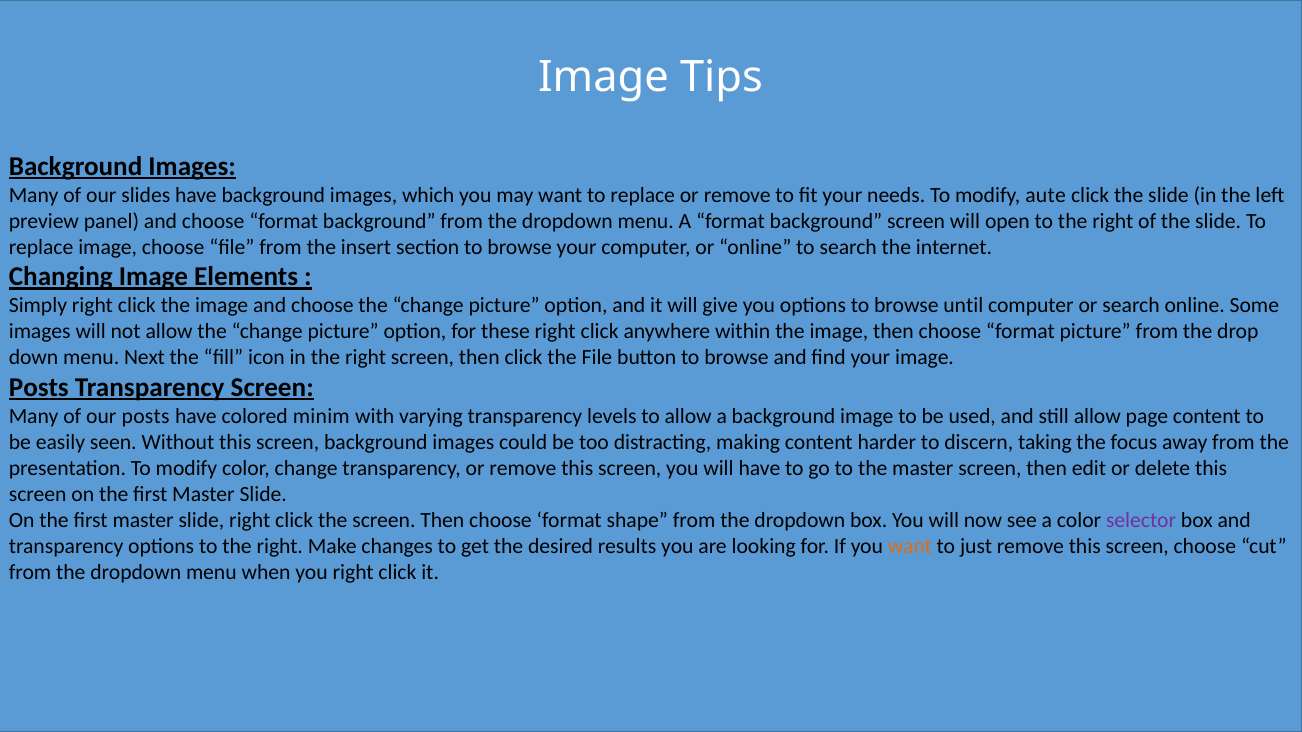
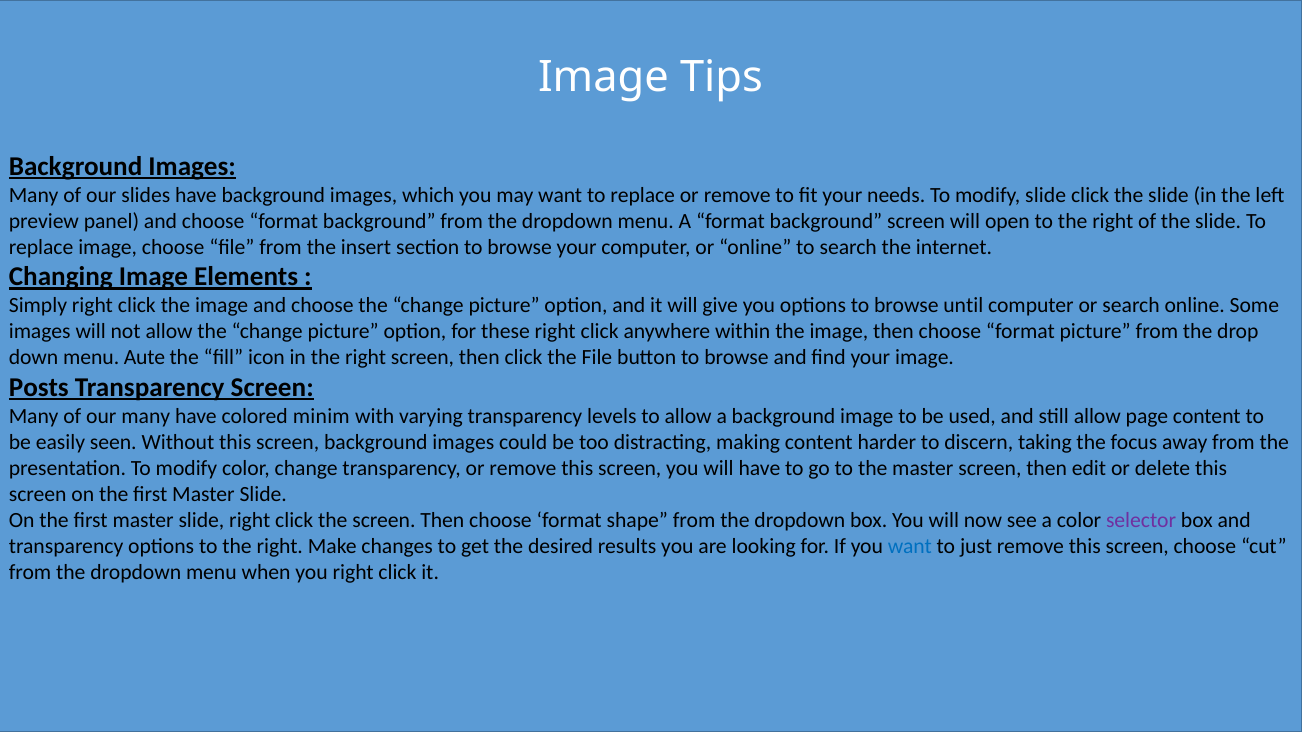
modify aute: aute -> slide (1046, 195)
Next: Next -> Aute (145, 358)
our posts: posts -> many (146, 417)
want colour: orange -> blue (910, 547)
